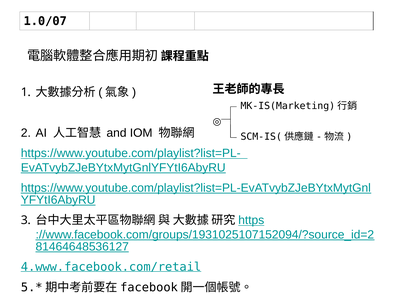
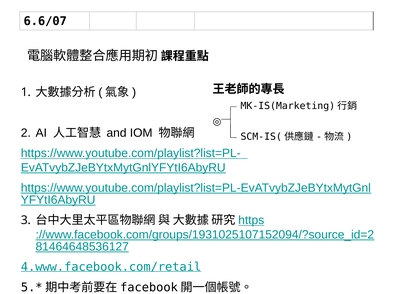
1.0/07: 1.0/07 -> 6.6/07 (45, 21)
